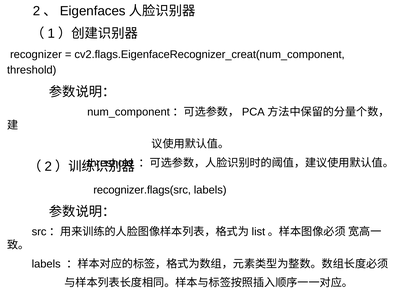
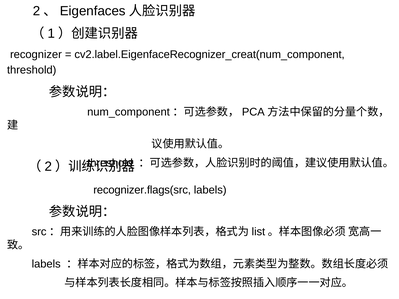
cv2.flags.EigenfaceRecognizer_creat(num_component: cv2.flags.EigenfaceRecognizer_creat(num_component -> cv2.label.EigenfaceRecognizer_creat(num_component (210, 55)
